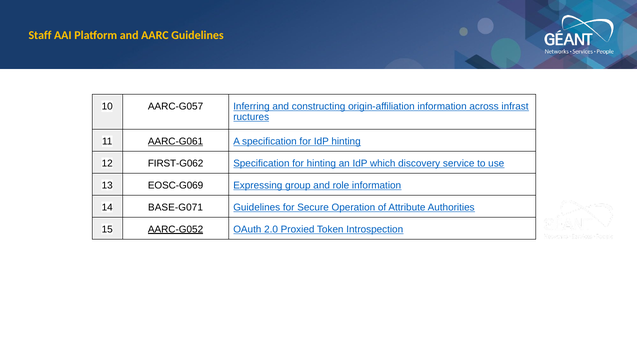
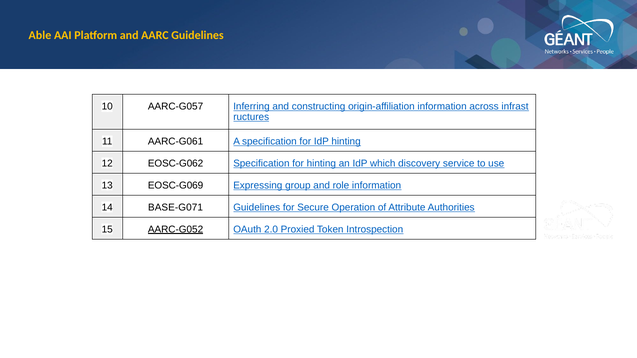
Staff: Staff -> Able (40, 35)
AARC-G061 underline: present -> none (176, 141)
FIRST-G062: FIRST-G062 -> EOSC-G062 (176, 163)
